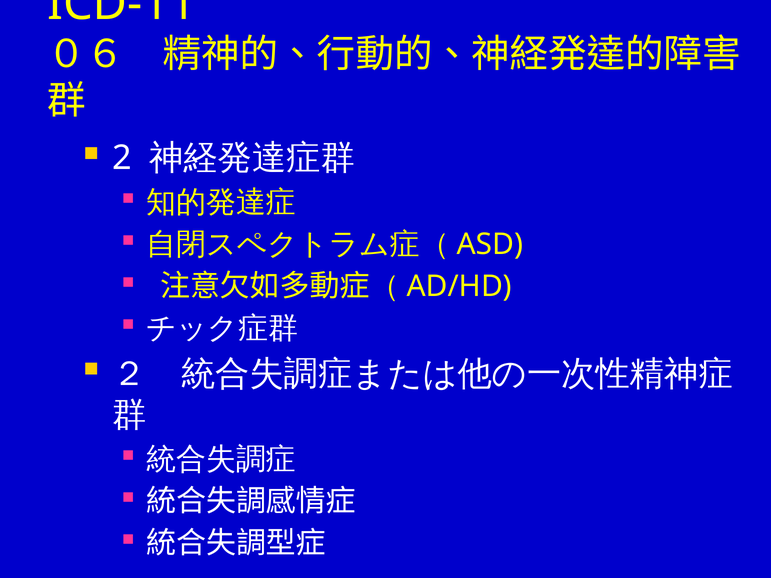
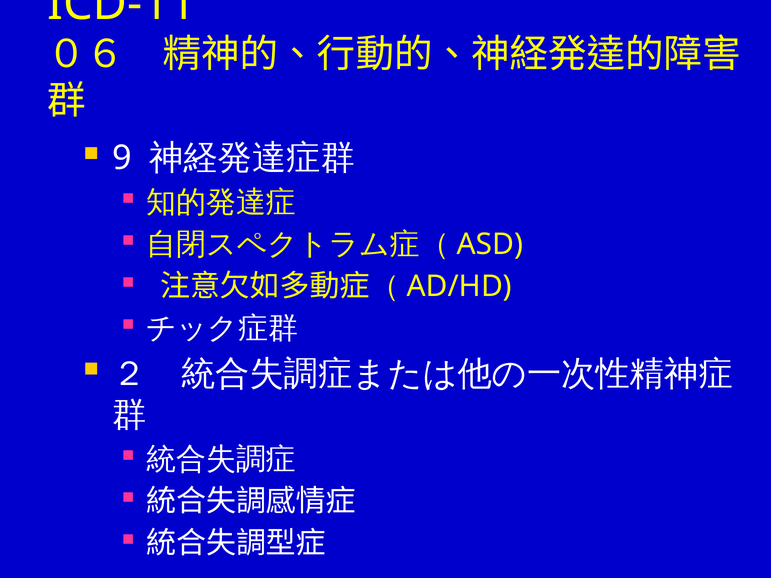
2: 2 -> 9 (122, 158)
